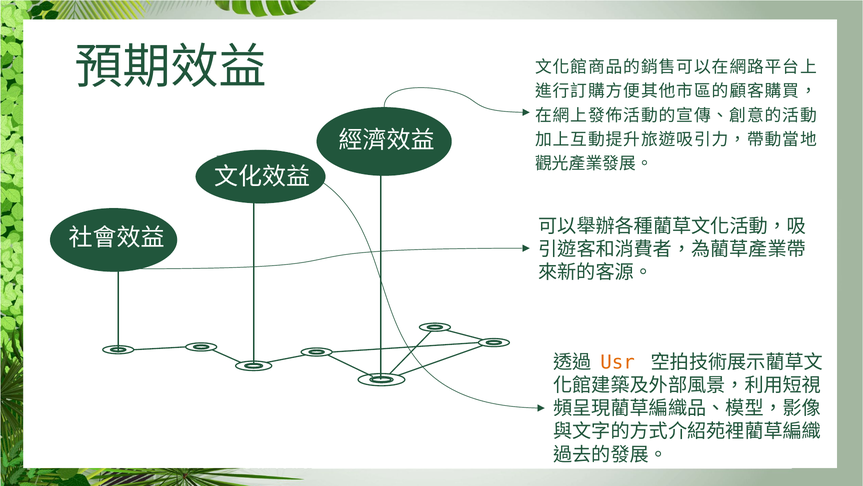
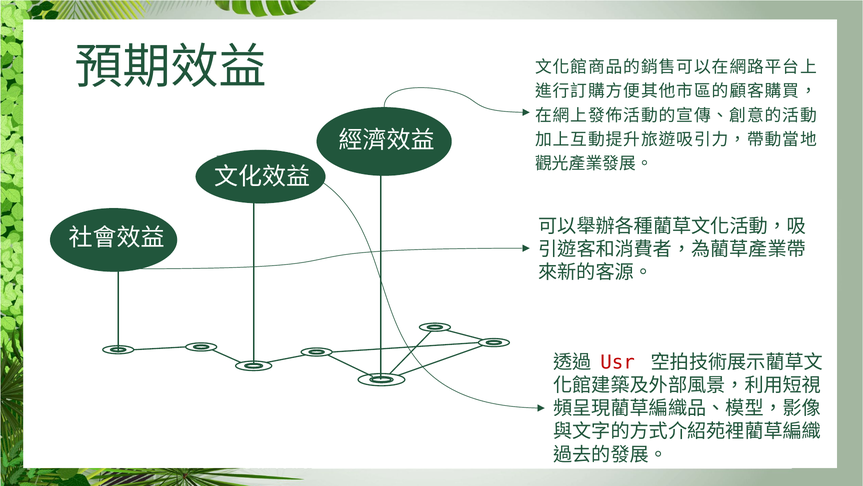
Usr colour: orange -> red (618, 362)
